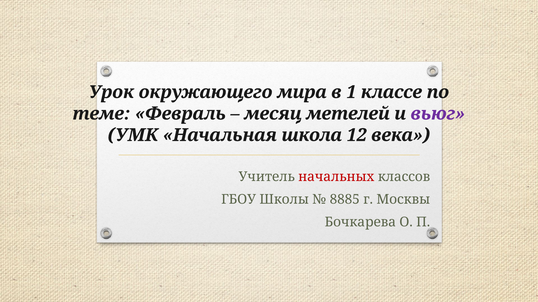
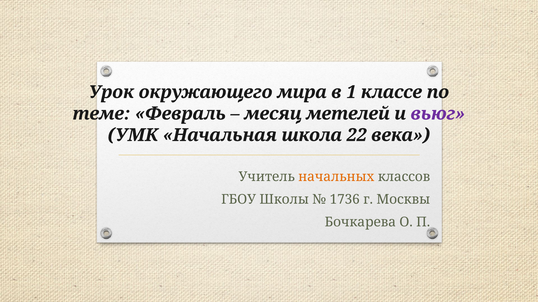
12: 12 -> 22 (357, 135)
начальных colour: red -> orange (336, 177)
8885: 8885 -> 1736 (345, 200)
